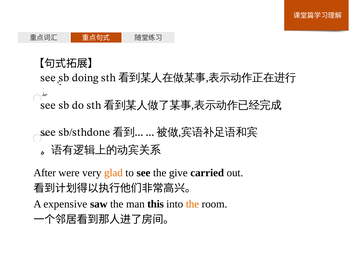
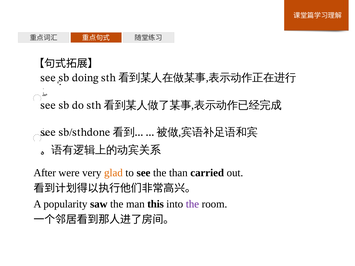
give: give -> than (178, 173)
expensive: expensive -> popularity (65, 204)
the colour: orange -> purple (192, 204)
